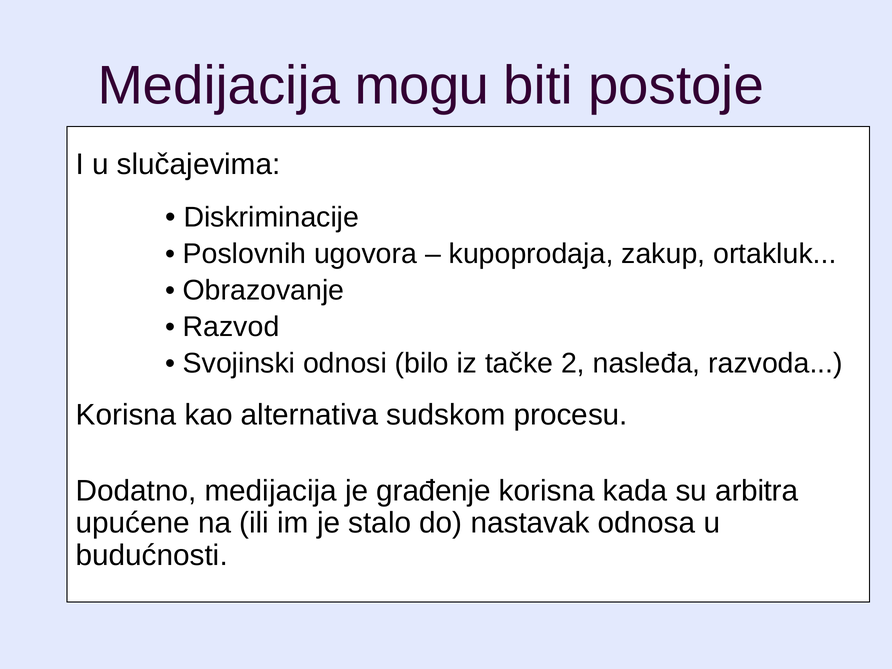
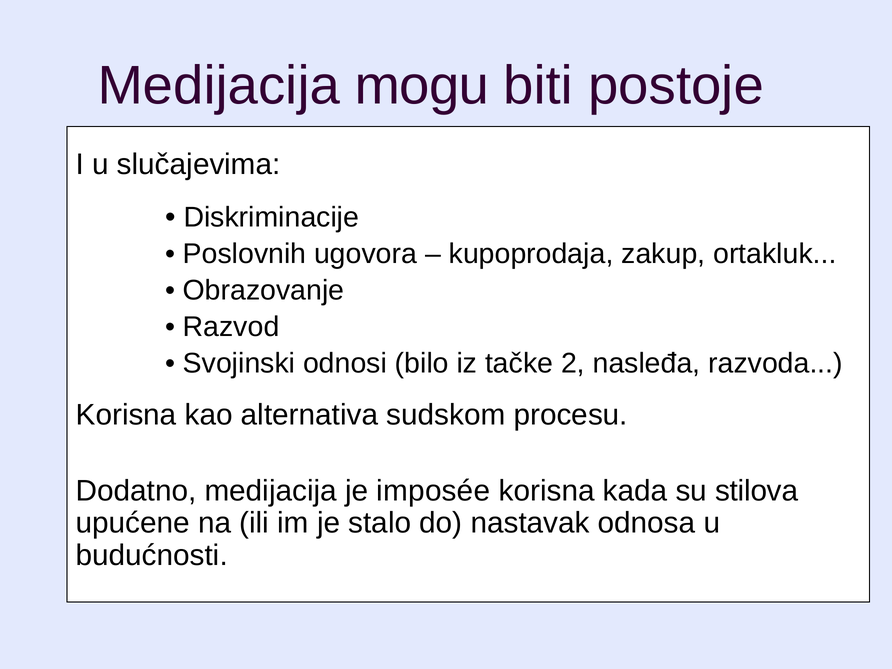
građenje: građenje -> imposée (433, 491)
arbitra: arbitra -> stilova (757, 491)
